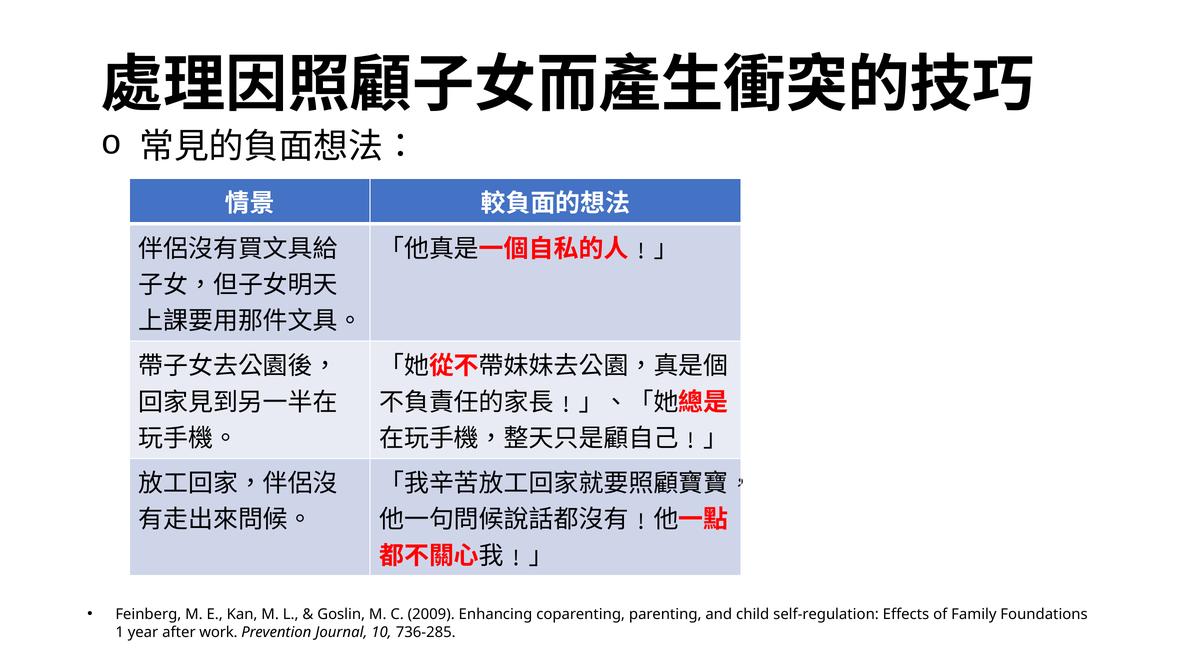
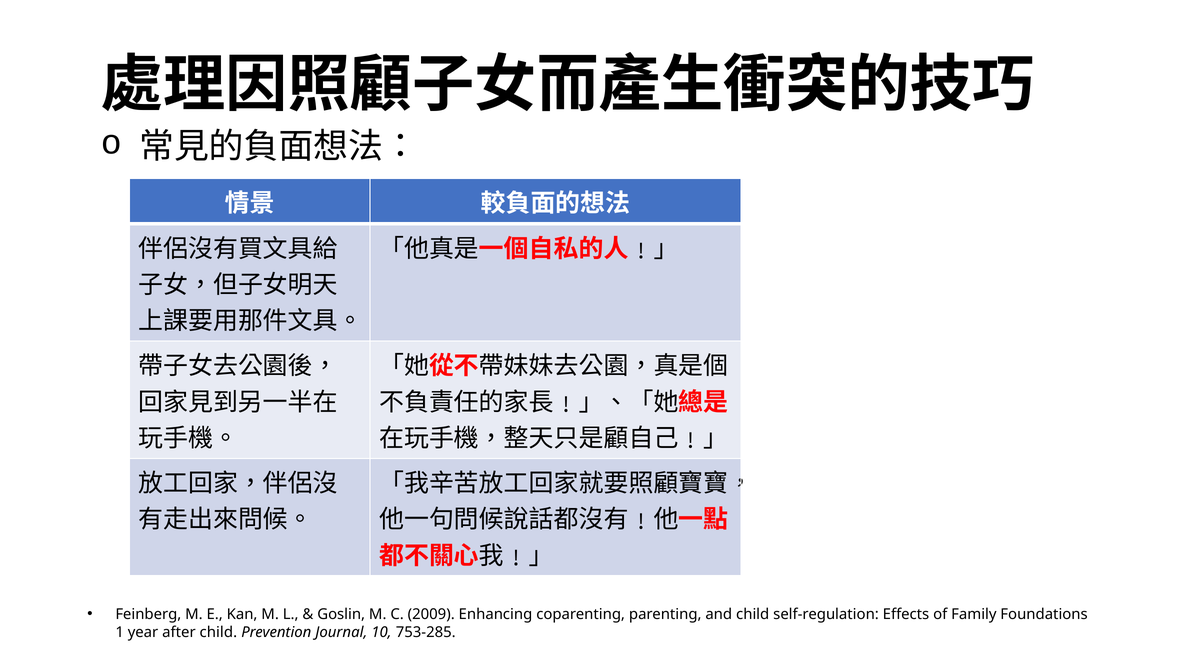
after work: work -> child (218, 632)
736-285: 736-285 -> 753-285 (426, 632)
